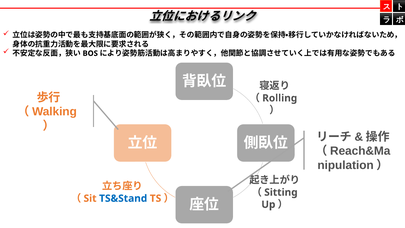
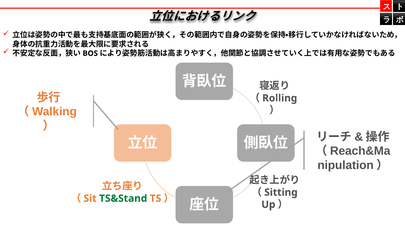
TS&Stand colour: blue -> green (123, 198)
